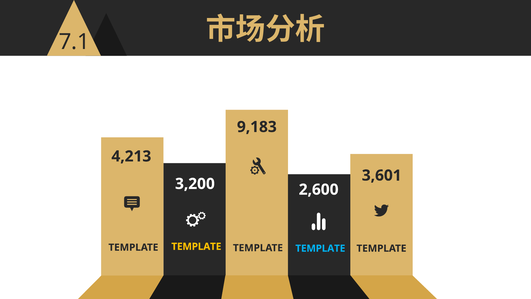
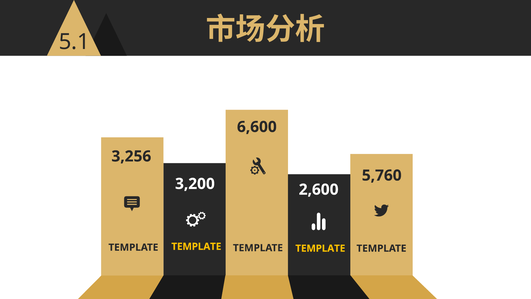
7.1: 7.1 -> 5.1 (74, 42)
9,183: 9,183 -> 6,600 (257, 127)
4,213: 4,213 -> 3,256 (131, 156)
3,601: 3,601 -> 5,760 (382, 175)
TEMPLATE colour: light blue -> yellow (320, 248)
